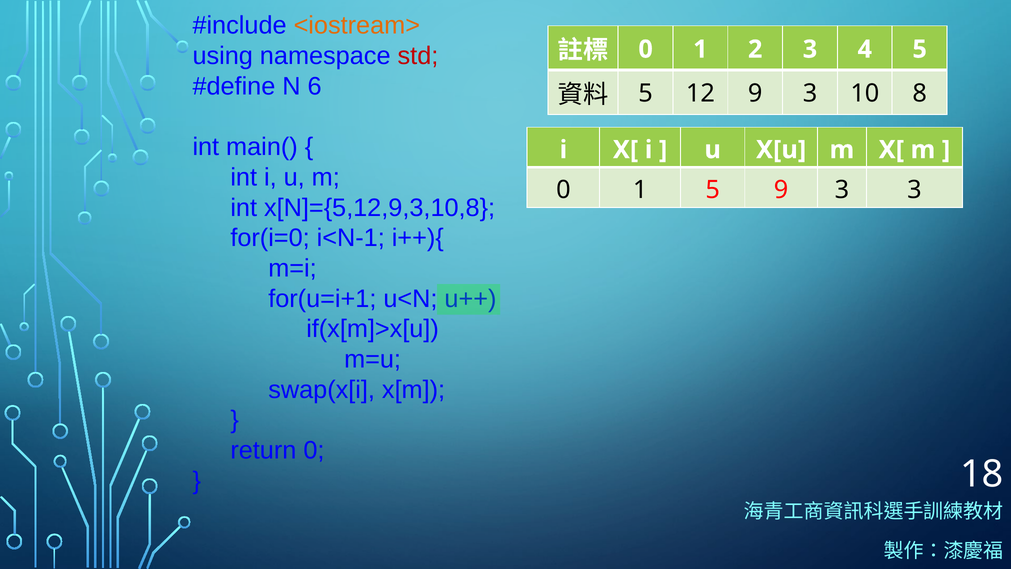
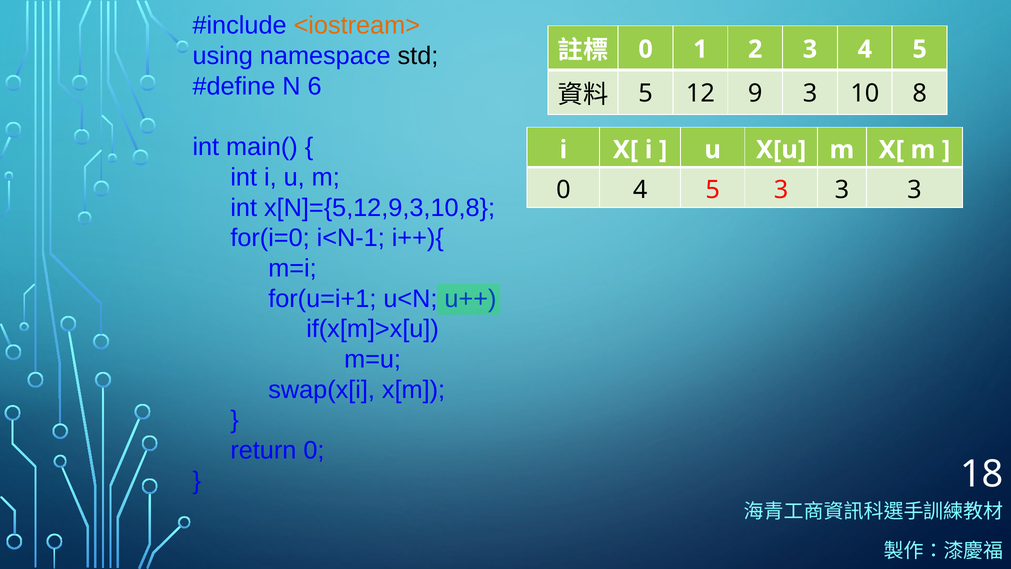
std colour: red -> black (418, 56)
1: 1 -> 4 (640, 190)
5 9: 9 -> 3 (781, 190)
